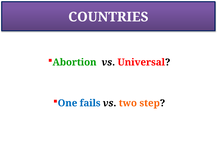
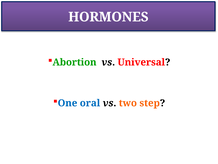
COUNTRIES: COUNTRIES -> HORMONES (108, 17)
fails: fails -> oral (90, 103)
